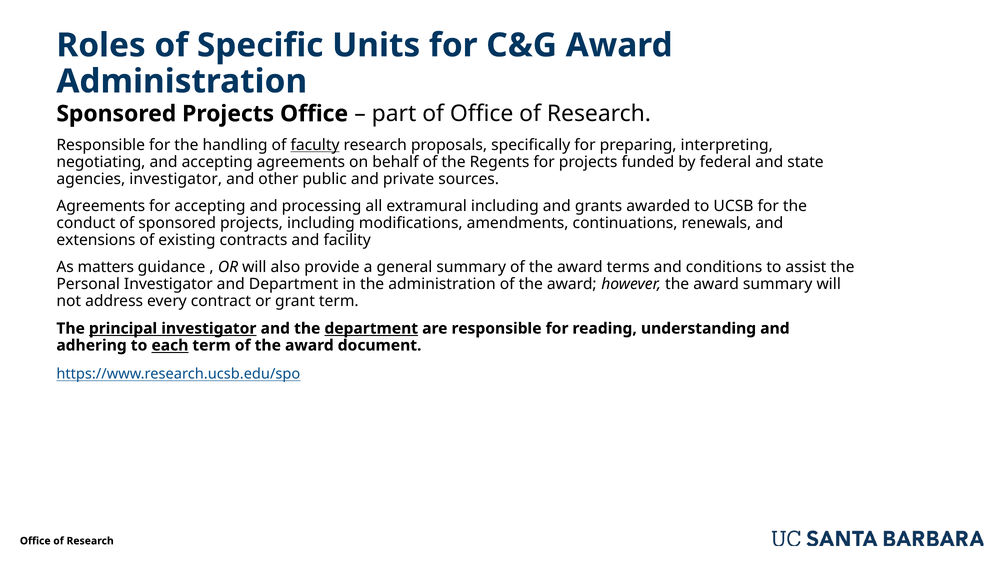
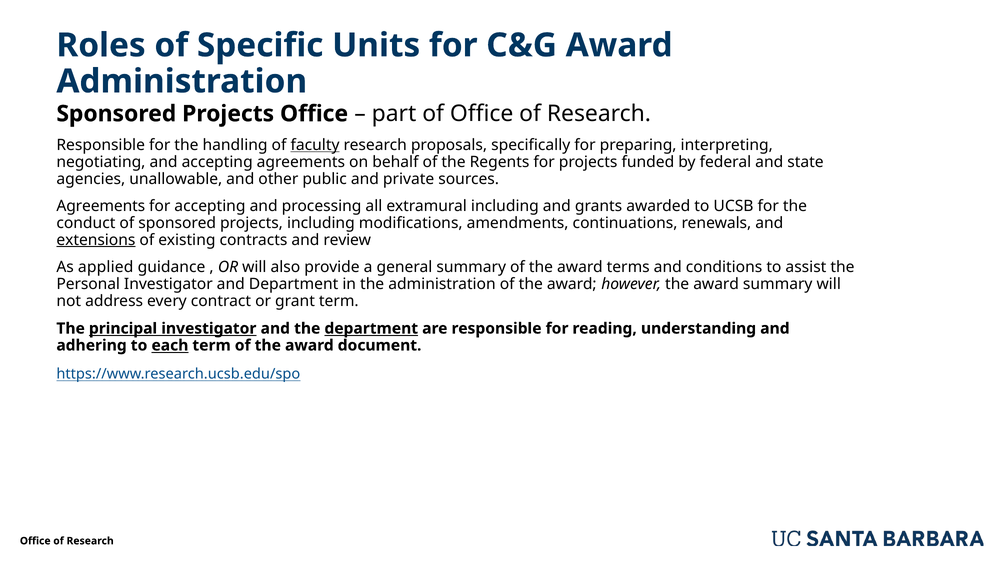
agencies investigator: investigator -> unallowable (176, 179)
extensions underline: none -> present (96, 240)
facility: facility -> review (347, 240)
matters: matters -> applied (106, 267)
